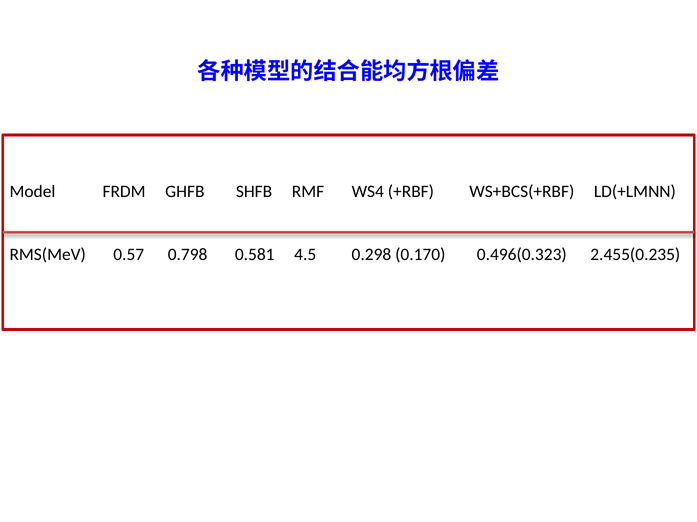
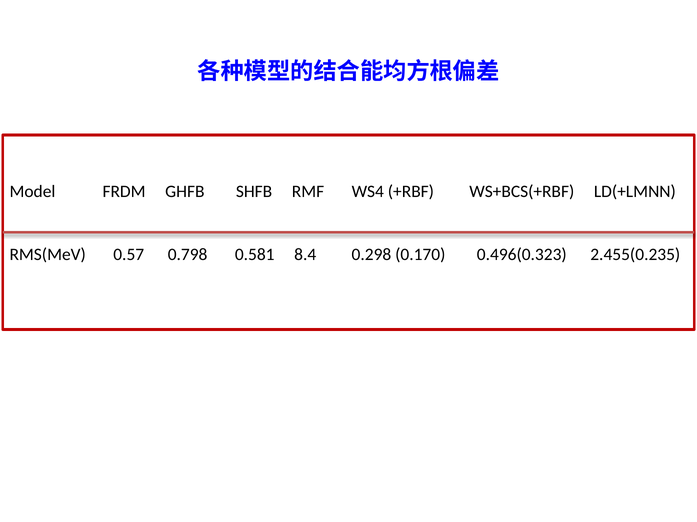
4.5: 4.5 -> 8.4 (305, 255)
